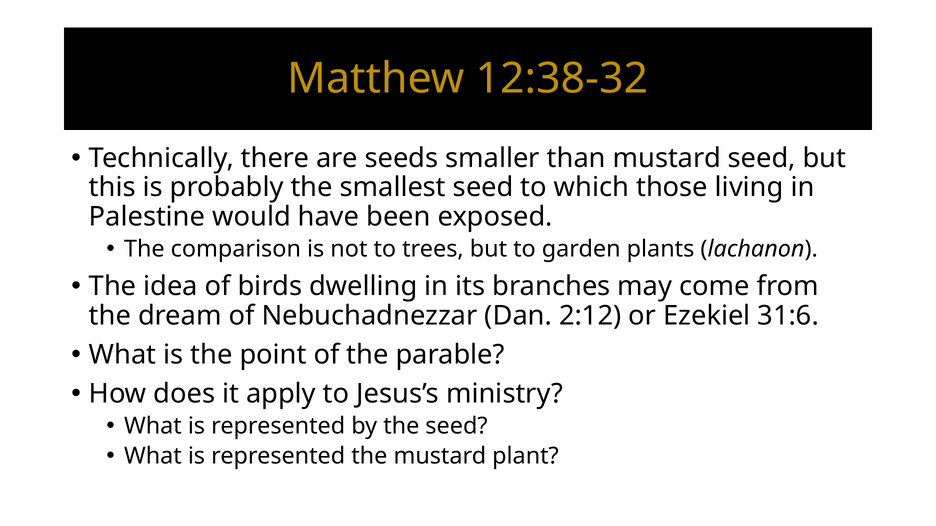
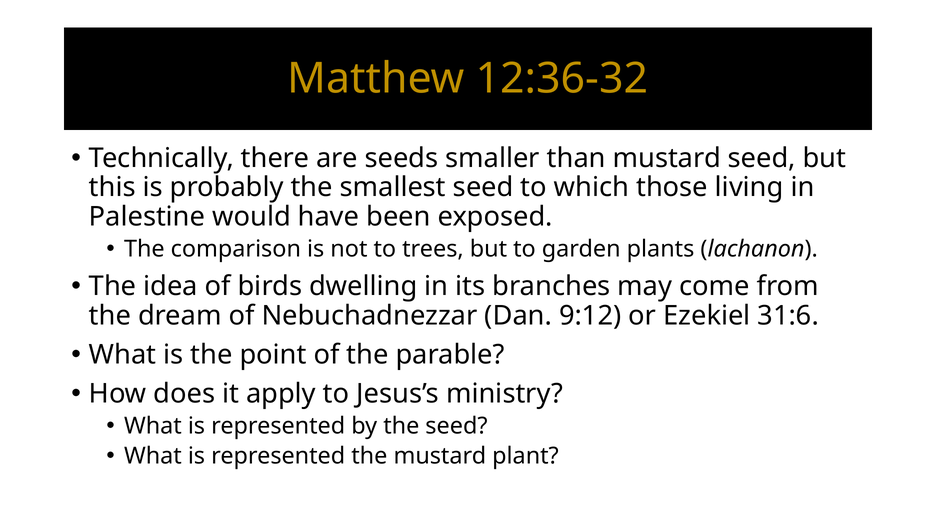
12:38-32: 12:38-32 -> 12:36-32 (562, 79)
2:12: 2:12 -> 9:12 (590, 316)
